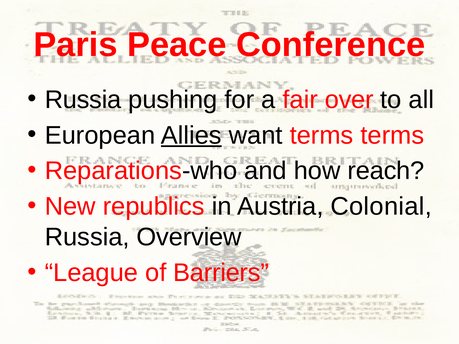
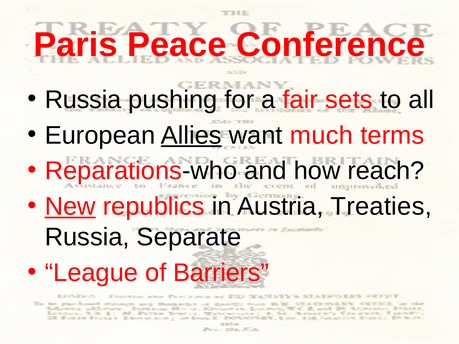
over: over -> sets (349, 100)
want terms: terms -> much (321, 135)
New underline: none -> present (70, 207)
Colonial: Colonial -> Treaties (381, 207)
Overview: Overview -> Separate (189, 237)
